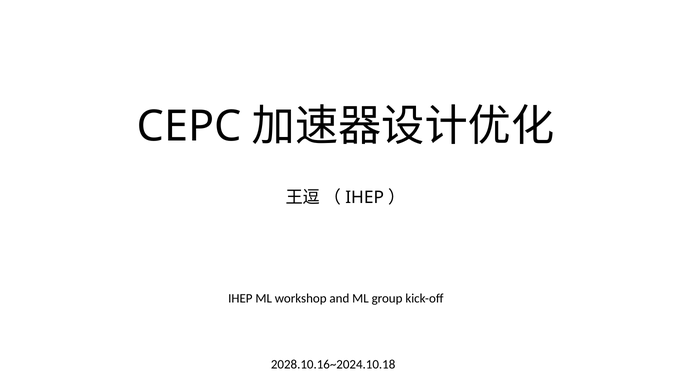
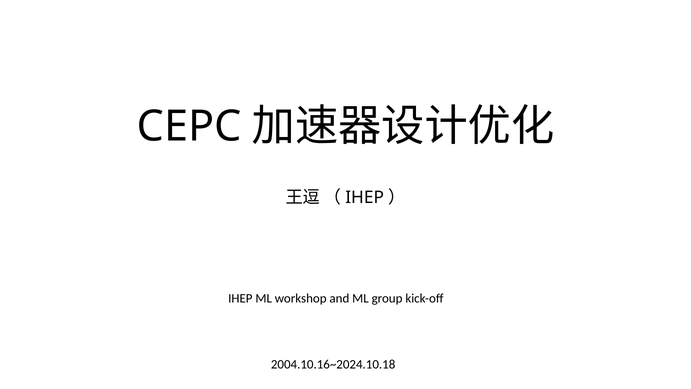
2028.10.16~2024.10.18: 2028.10.16~2024.10.18 -> 2004.10.16~2024.10.18 (333, 364)
